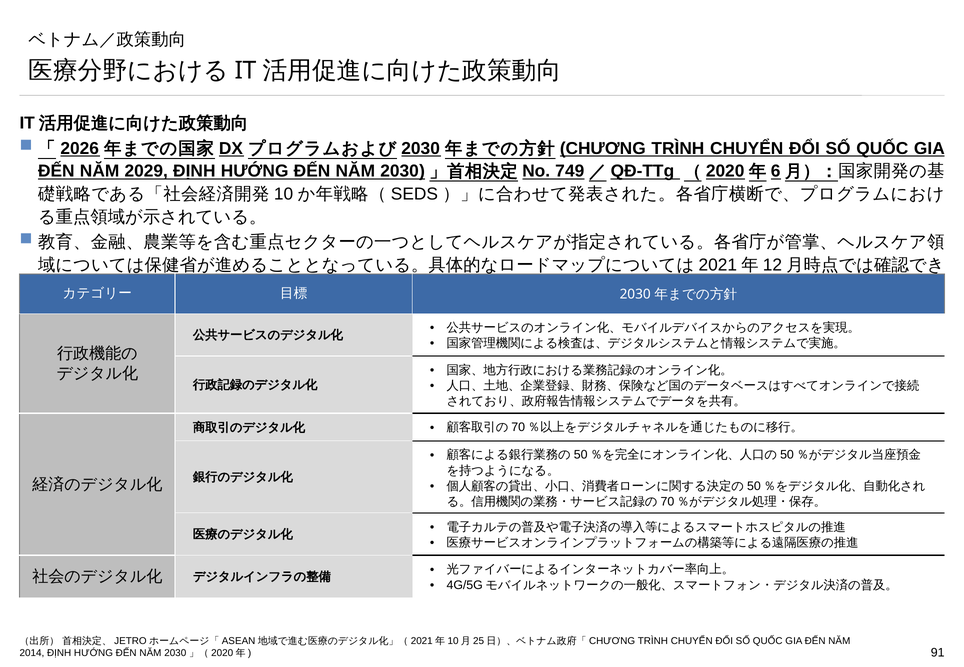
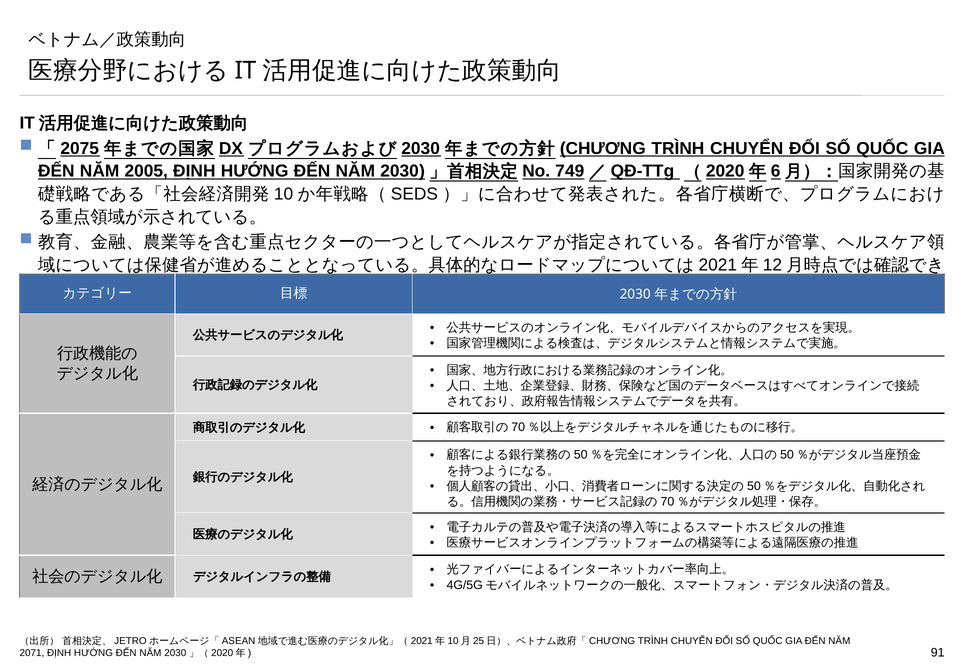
2026: 2026 -> 2075 (80, 148)
2029: 2029 -> 2005 (146, 171)
2014: 2014 -> 2071 (32, 653)
